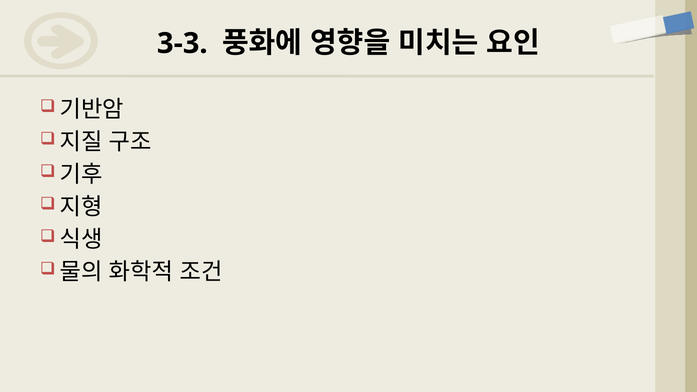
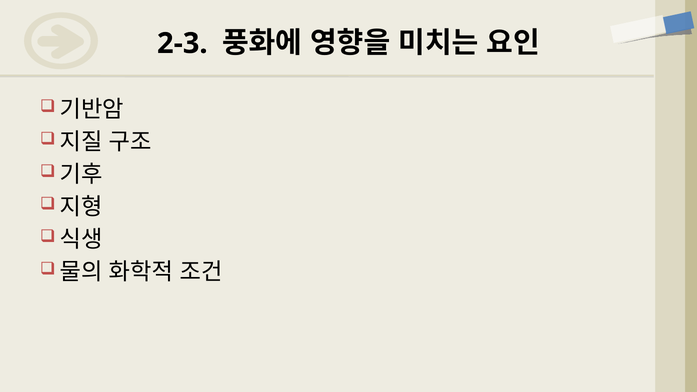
3-3: 3-3 -> 2-3 (182, 43)
